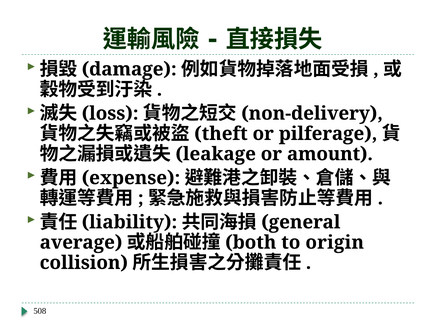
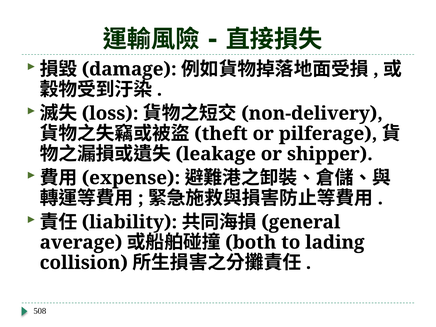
amount: amount -> shipper (330, 154)
origin: origin -> lading (335, 242)
